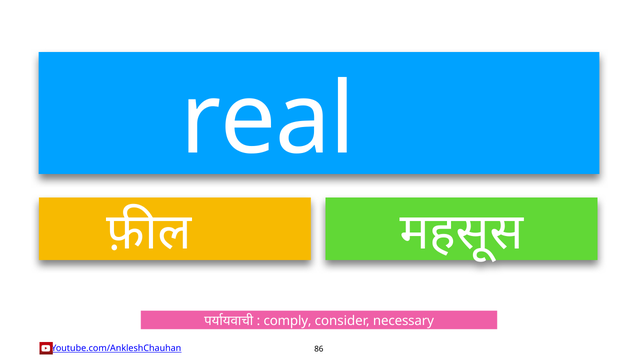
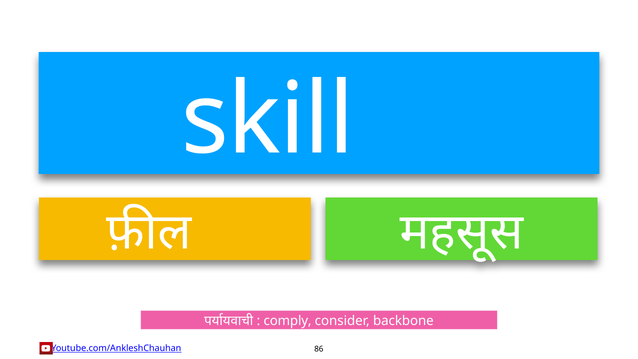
real: real -> skill (268, 120)
necessary: necessary -> backbone (403, 321)
